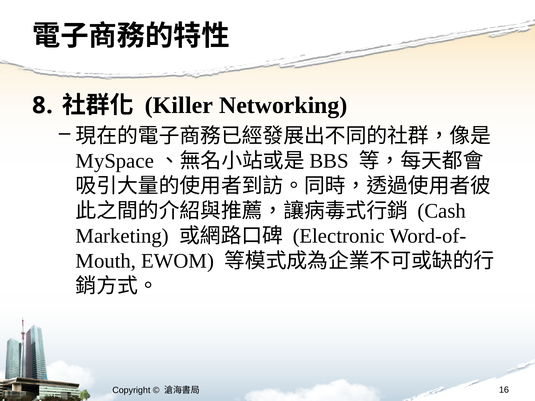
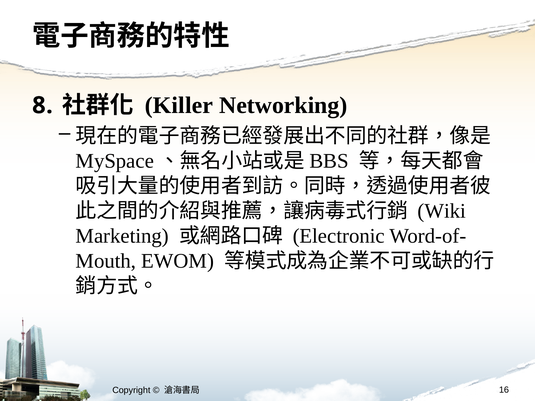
Cash: Cash -> Wiki (442, 211)
